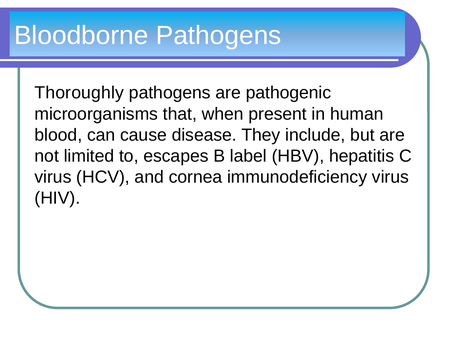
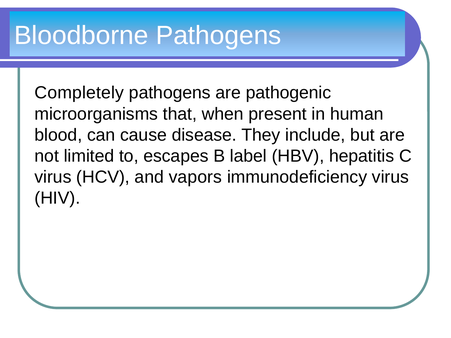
Thoroughly: Thoroughly -> Completely (79, 93)
cornea: cornea -> vapors (195, 177)
